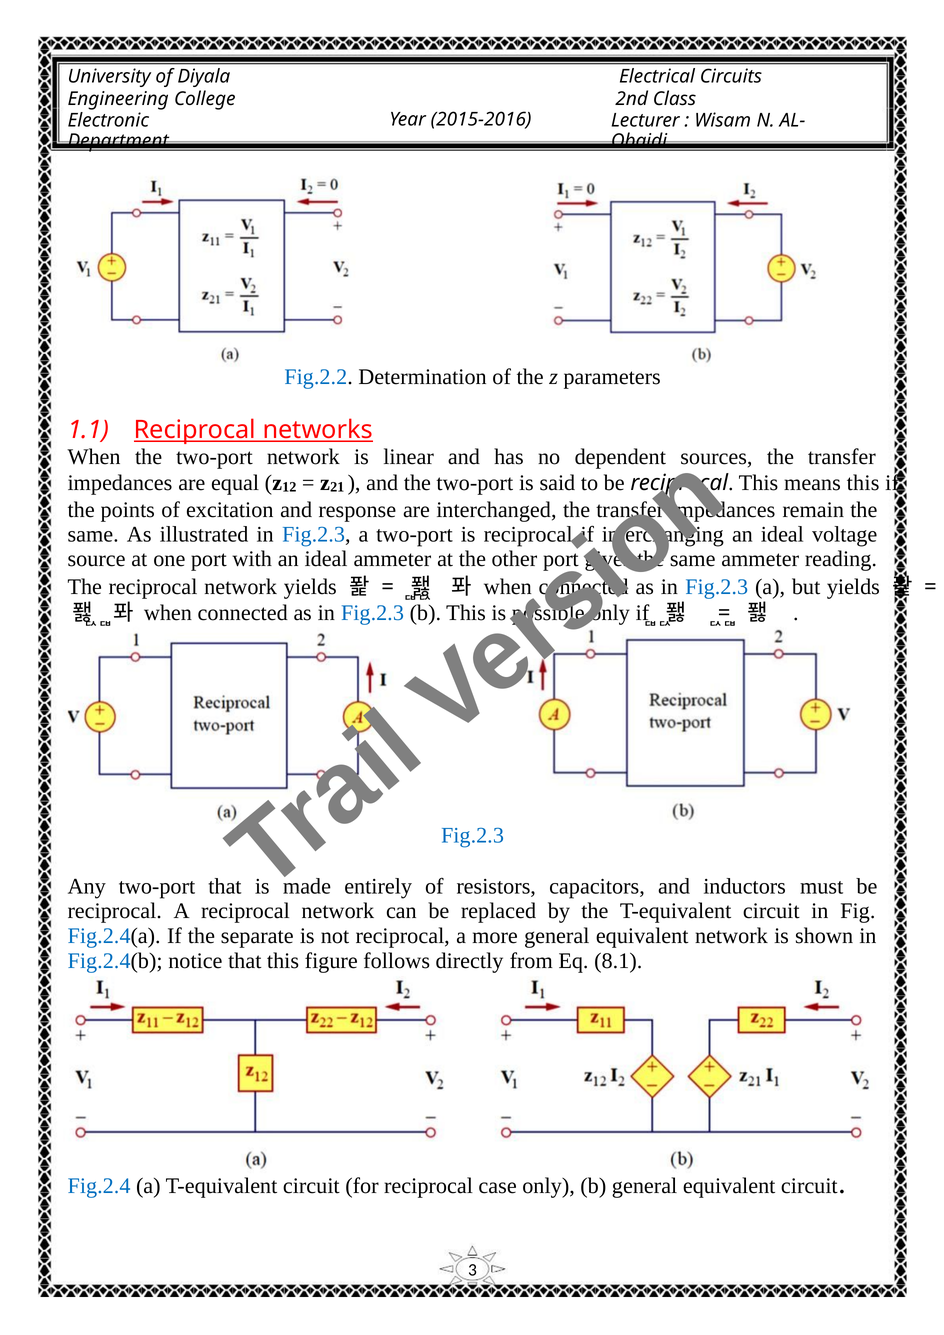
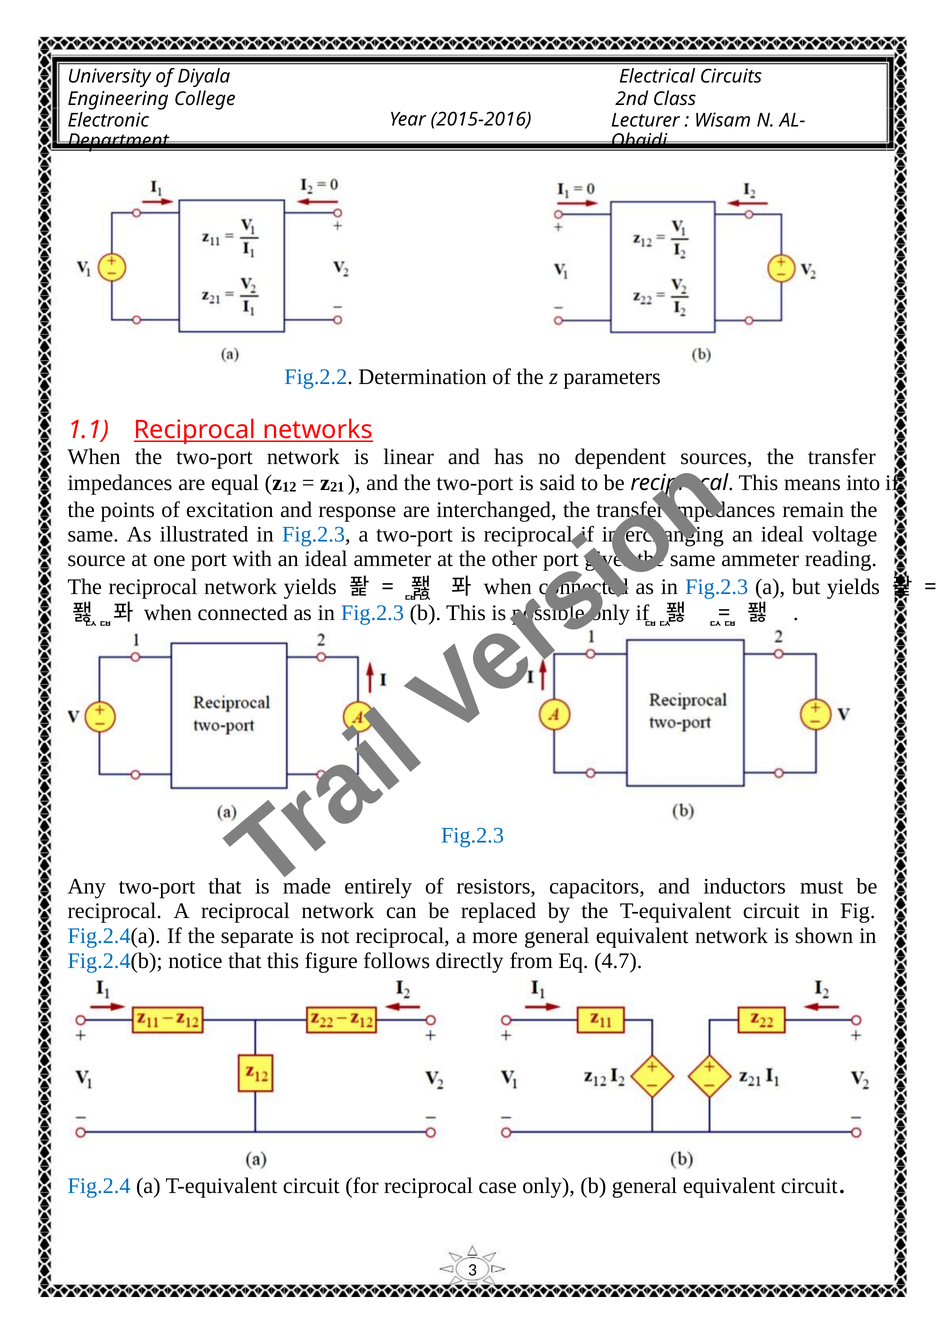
means this: this -> into (863, 483)
8.1: 8.1 -> 4.7 (618, 960)
